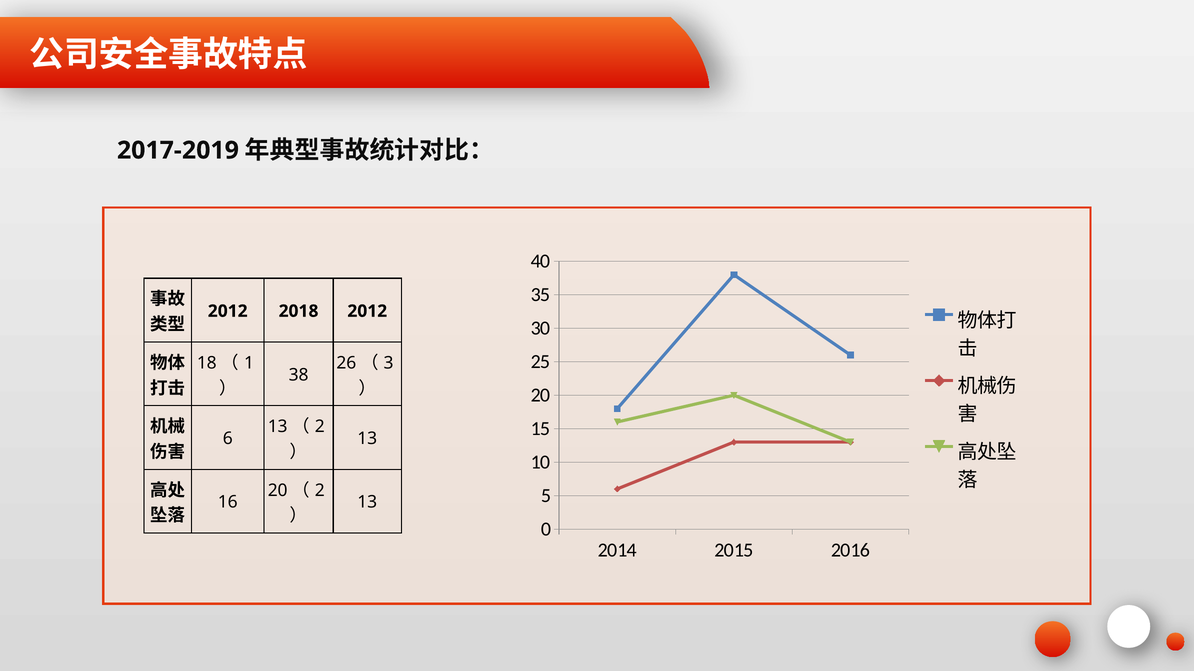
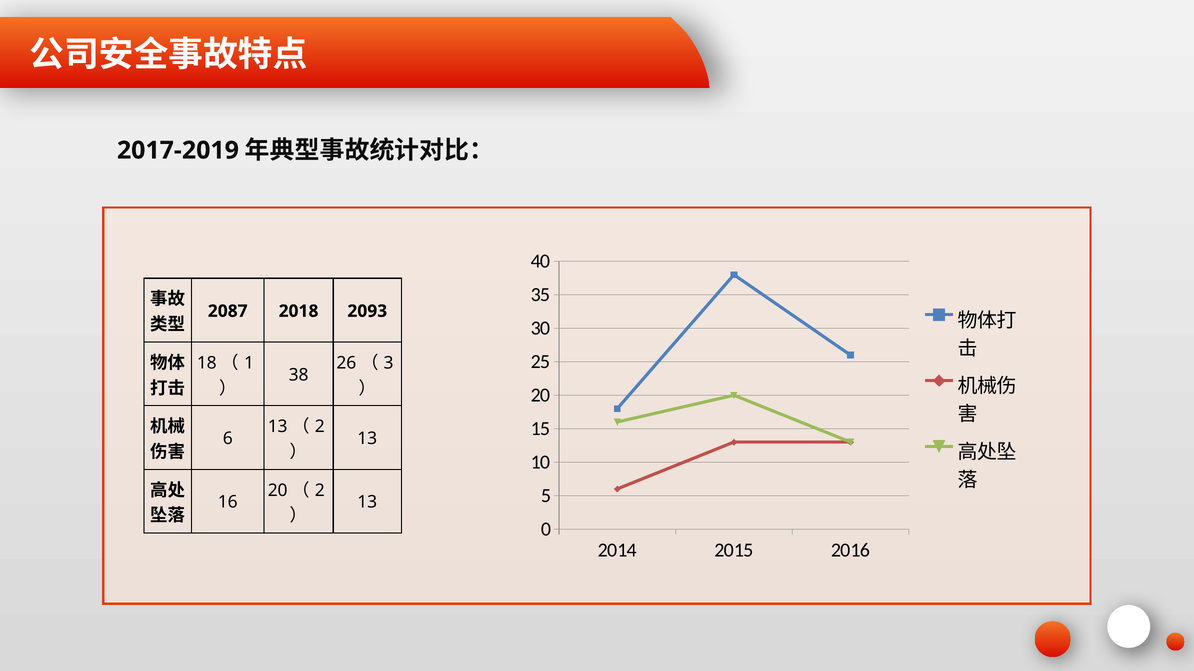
2012: 2012 -> 2087 (228, 311)
2018 2012: 2012 -> 2093 (367, 311)
